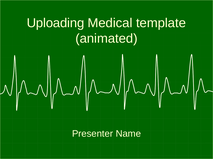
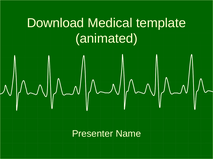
Uploading: Uploading -> Download (55, 23)
